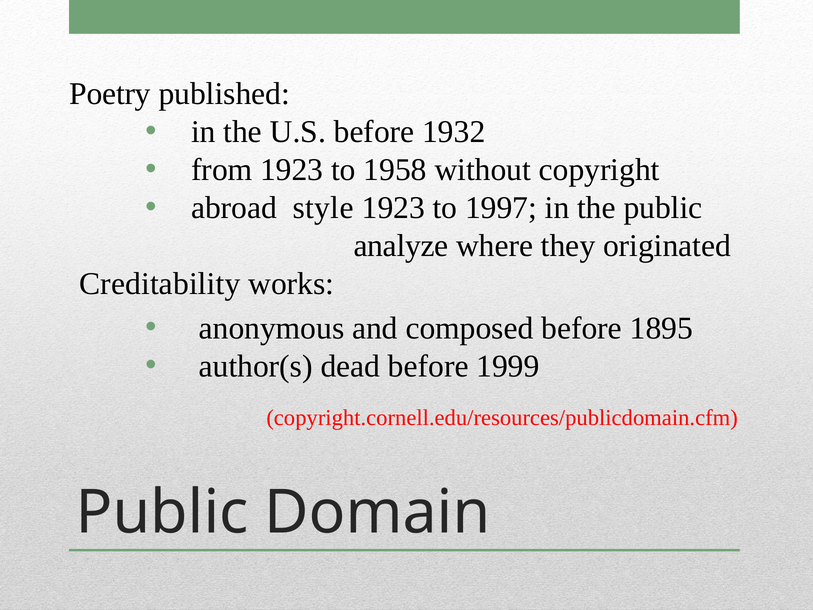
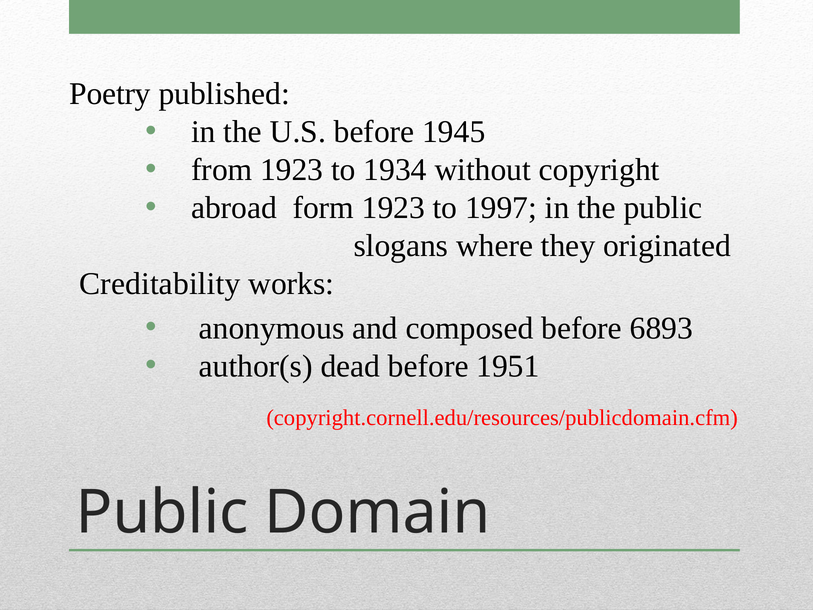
1932: 1932 -> 1945 (454, 132)
1958: 1958 -> 1934 (395, 170)
style: style -> form (323, 208)
analyze: analyze -> slogans (401, 246)
1895: 1895 -> 6893 (661, 328)
1999: 1999 -> 1951 (508, 366)
